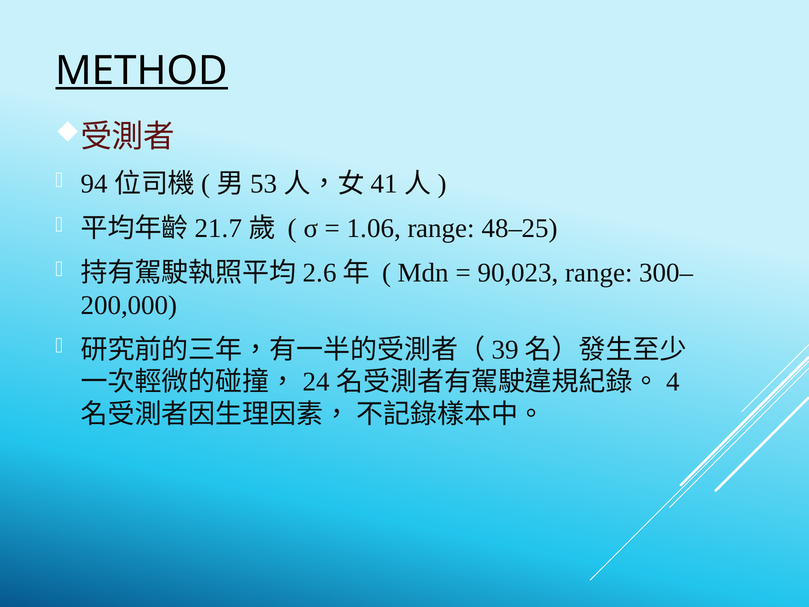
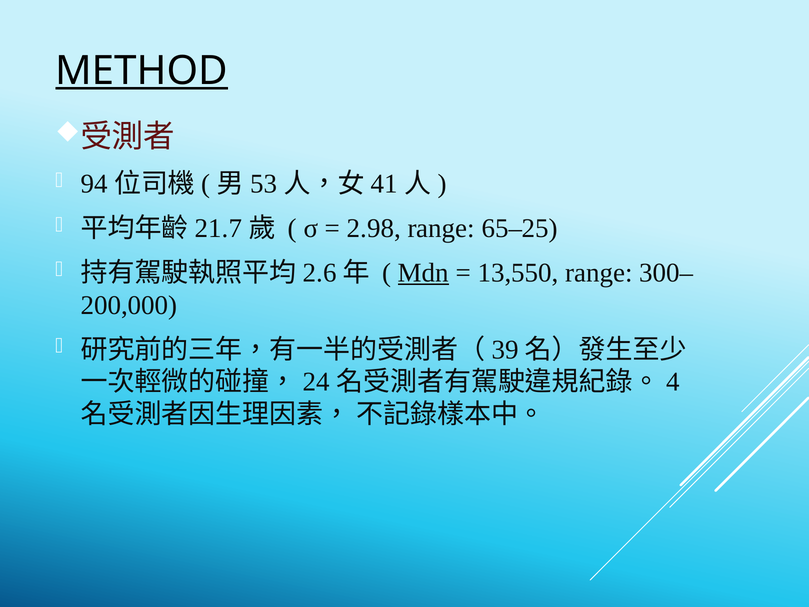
1.06: 1.06 -> 2.98 (374, 228)
48–25: 48–25 -> 65–25 (520, 228)
Mdn underline: none -> present (423, 273)
90,023: 90,023 -> 13,550 (518, 273)
